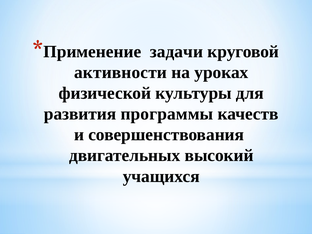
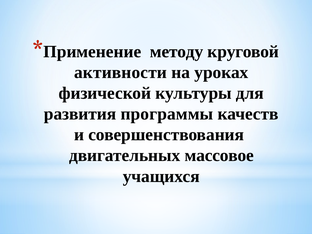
задачи: задачи -> методу (177, 52)
высокий: высокий -> массовое (219, 156)
